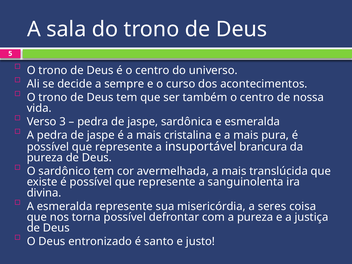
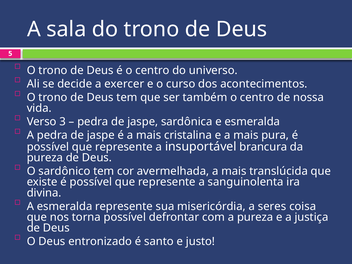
sempre: sempre -> exercer (124, 84)
